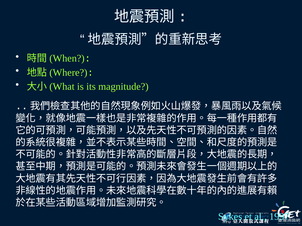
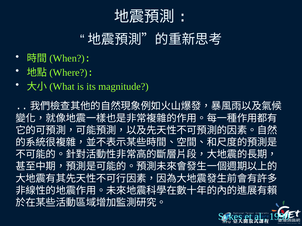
1997: 1997 -> 1990 (279, 217)
